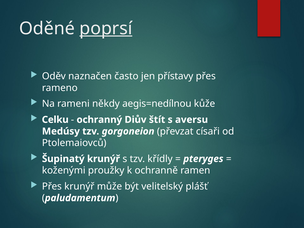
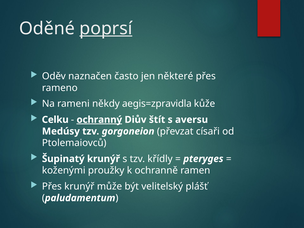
přístavy: přístavy -> některé (175, 76)
aegis=nedílnou: aegis=nedílnou -> aegis=zpravidla (157, 104)
ochranný underline: none -> present (99, 120)
